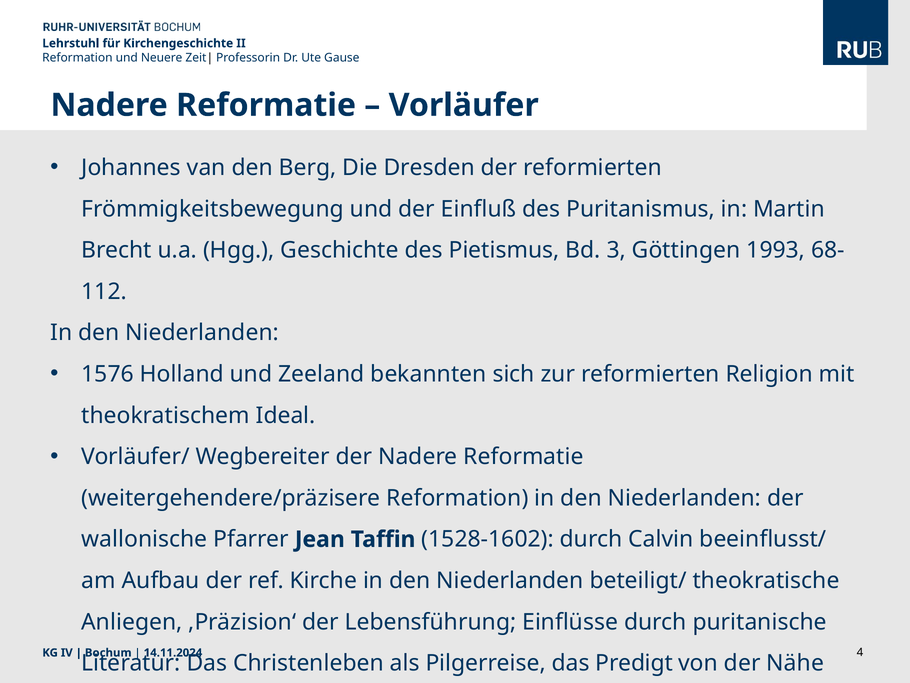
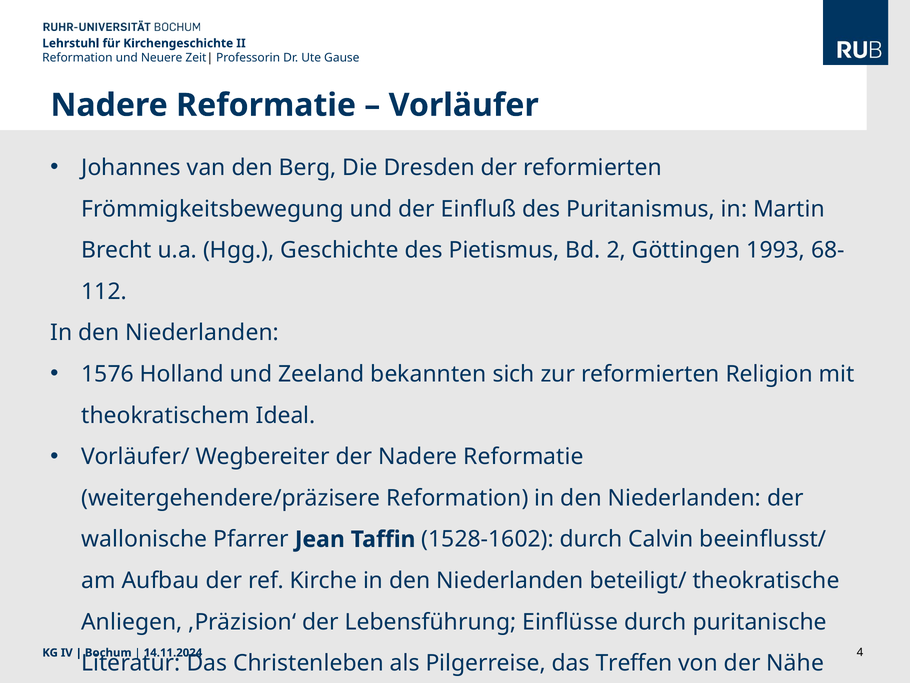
3: 3 -> 2 (616, 250)
Predigt: Predigt -> Treffen (634, 663)
